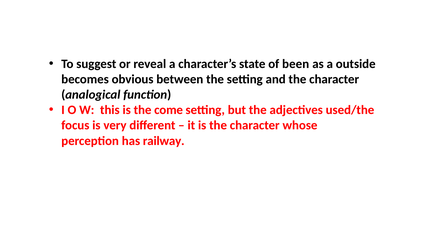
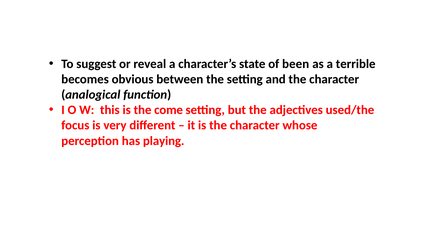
outside: outside -> terrible (356, 64)
railway: railway -> playing (164, 141)
